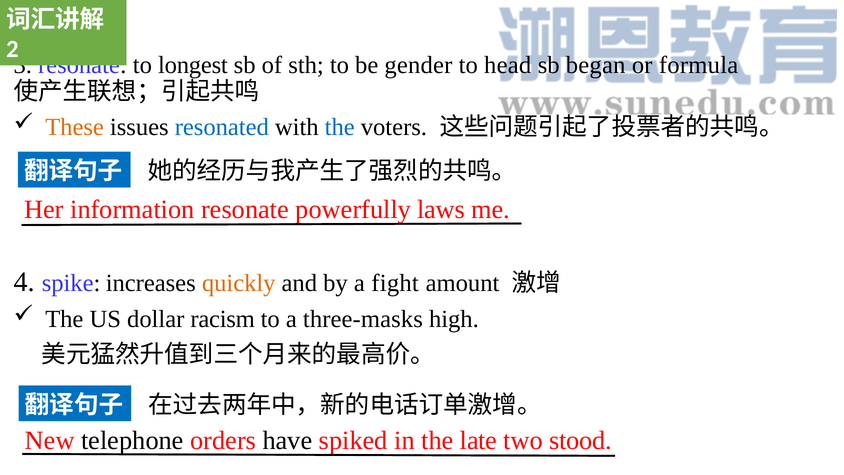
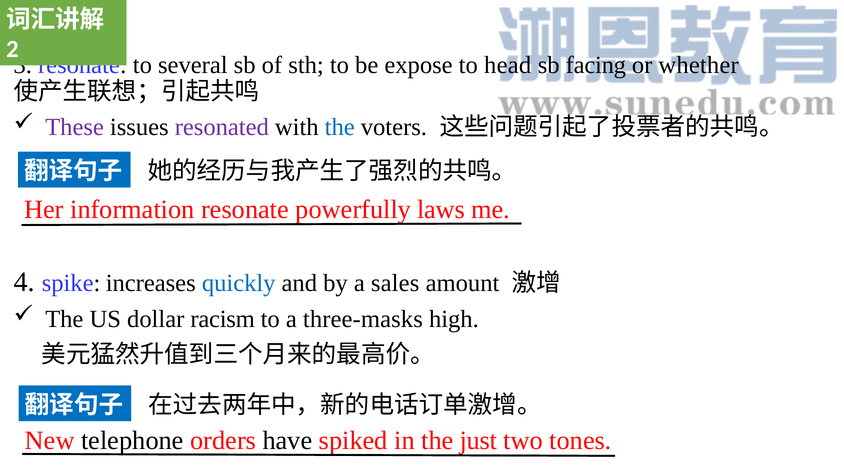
longest: longest -> several (193, 65)
gender: gender -> expose (419, 65)
began: began -> facing (596, 65)
formula: formula -> whether (699, 65)
These colour: orange -> purple (75, 127)
resonated colour: blue -> purple (222, 127)
quickly colour: orange -> blue (239, 283)
fight: fight -> sales (395, 283)
late: late -> just (479, 440)
stood: stood -> tones (580, 440)
